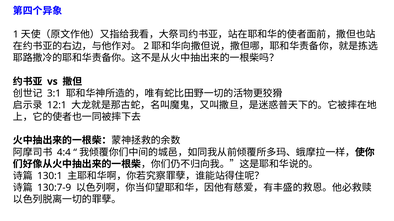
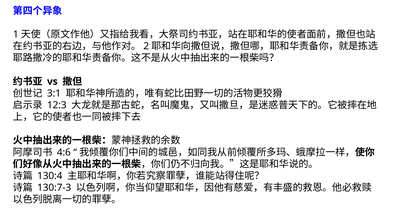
12:1: 12:1 -> 12:3 (57, 105)
4:4: 4:4 -> 4:6 (64, 153)
130:1: 130:1 -> 130:4 (50, 176)
130:7-9: 130:7-9 -> 130:7-3 (54, 188)
